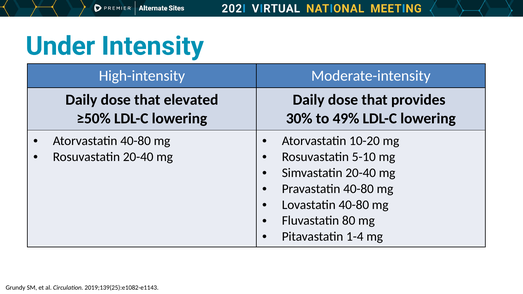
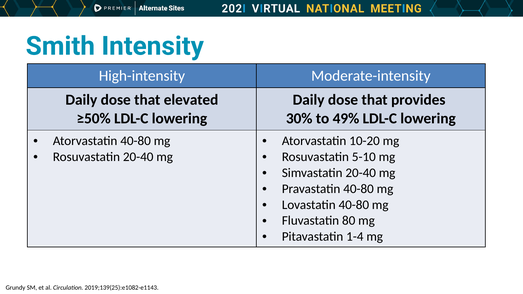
Under: Under -> Smith (60, 46)
